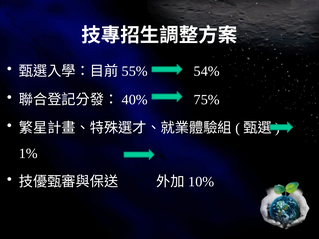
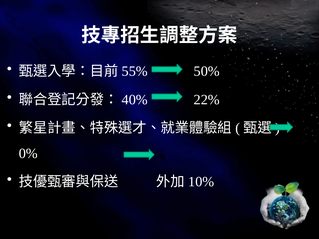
54%: 54% -> 50% (207, 71)
75%: 75% -> 22% (207, 100)
1%: 1% -> 0% (28, 154)
